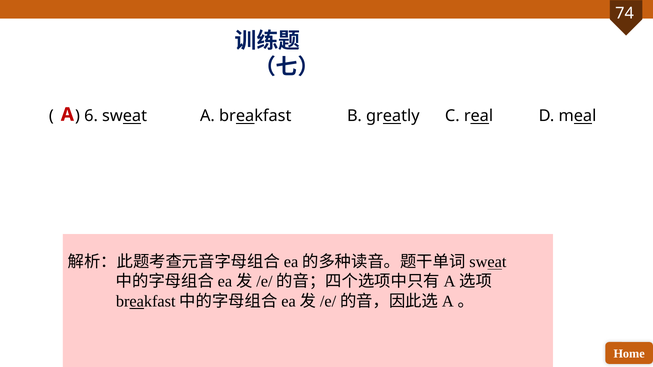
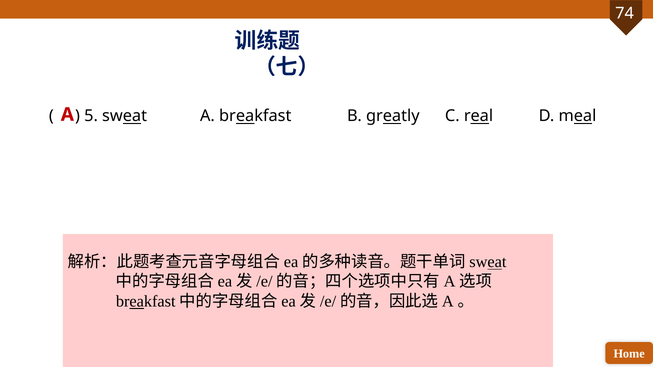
6: 6 -> 5 (91, 116)
